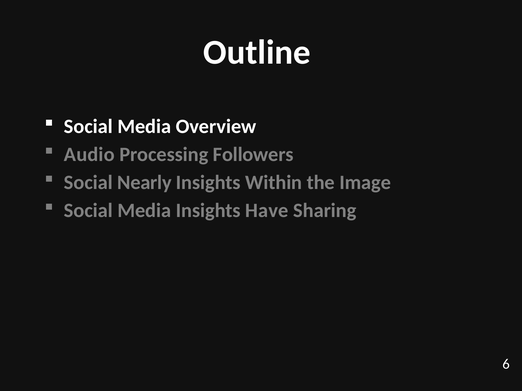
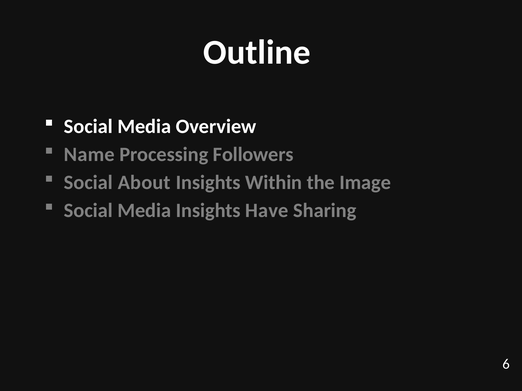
Audio: Audio -> Name (89, 155)
Nearly: Nearly -> About (144, 183)
